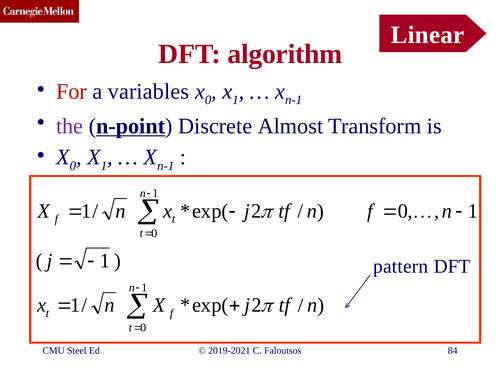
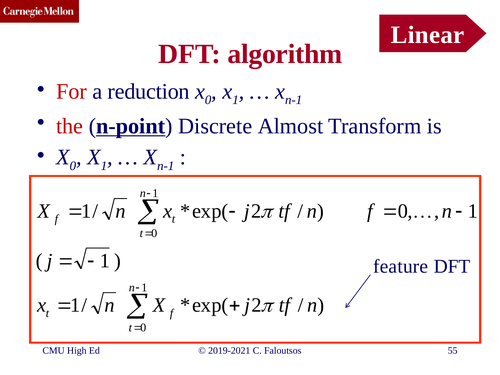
variables: variables -> reduction (149, 91)
the colour: purple -> red (70, 126)
pattern: pattern -> feature (401, 267)
Steel: Steel -> High (77, 351)
84: 84 -> 55 (453, 351)
